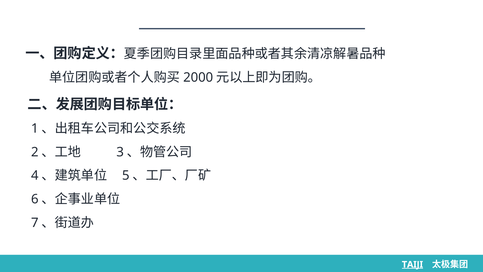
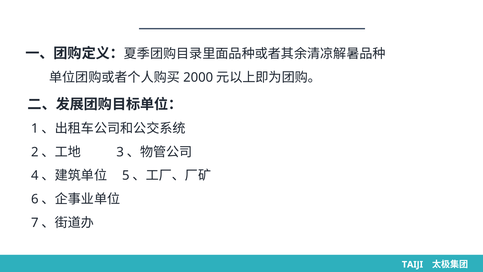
TAIJI underline: present -> none (412, 264)
